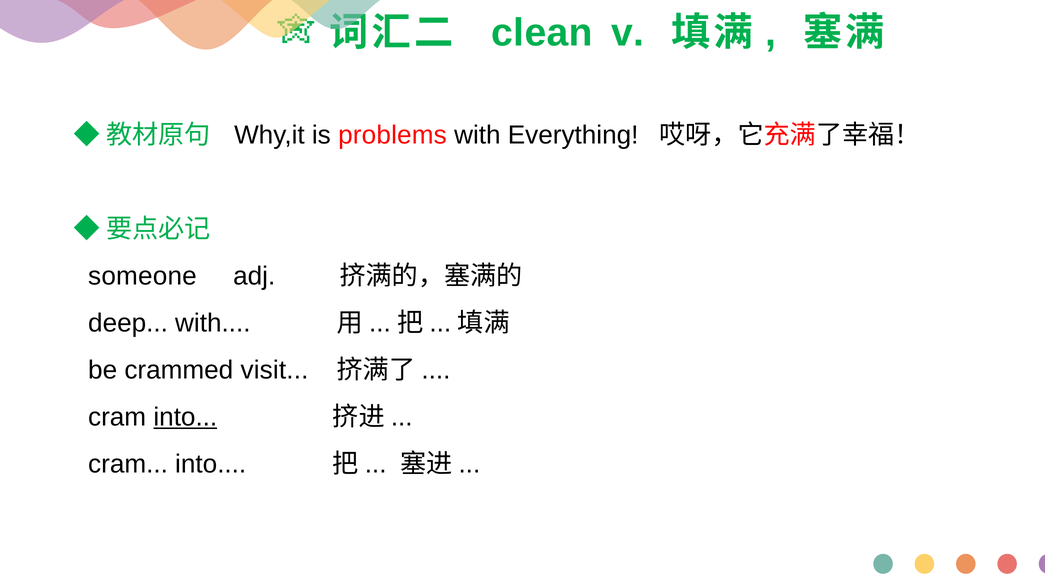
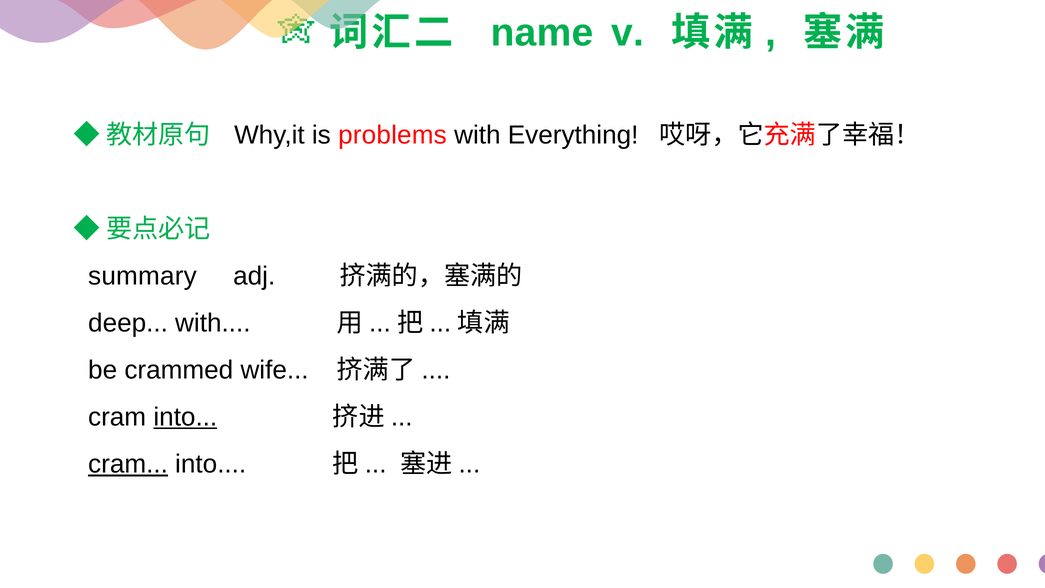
clean: clean -> name (542, 33)
someone: someone -> summary (142, 276)
visit: visit -> wife (275, 370)
cram underline: none -> present (128, 464)
